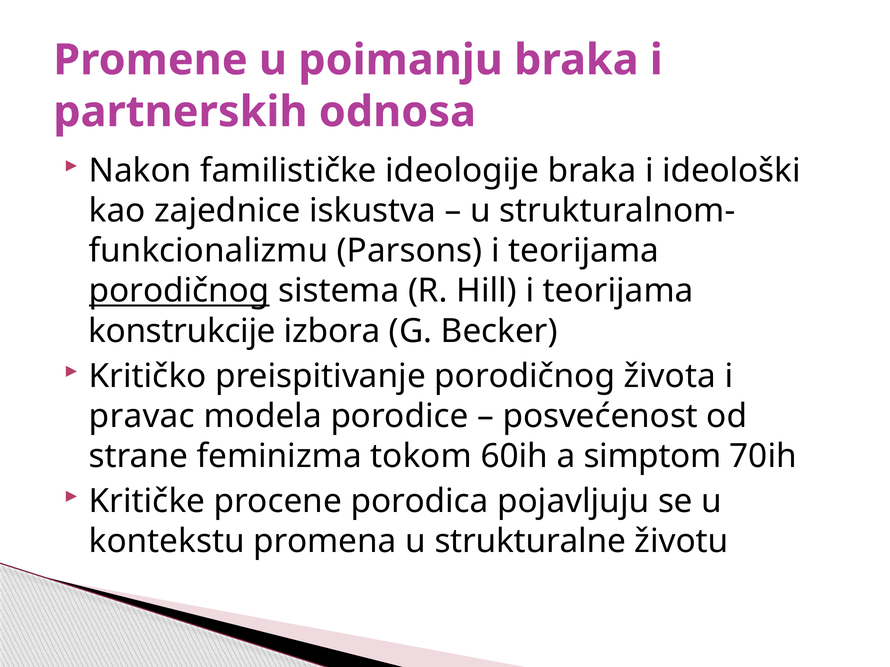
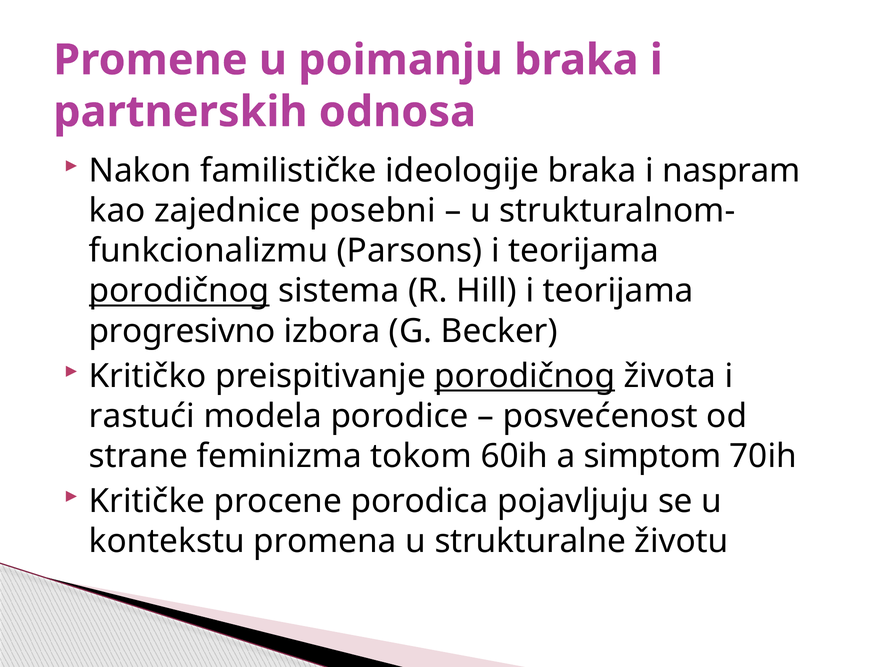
ideološki: ideološki -> naspram (732, 171)
iskustva: iskustva -> posebni (373, 211)
konstrukcije: konstrukcije -> progresivno (182, 331)
porodičnog underline: none -> present (525, 376)
pravac: pravac -> rastući (142, 416)
